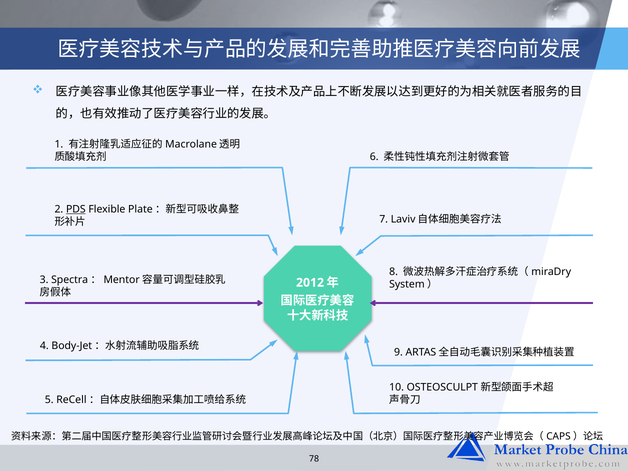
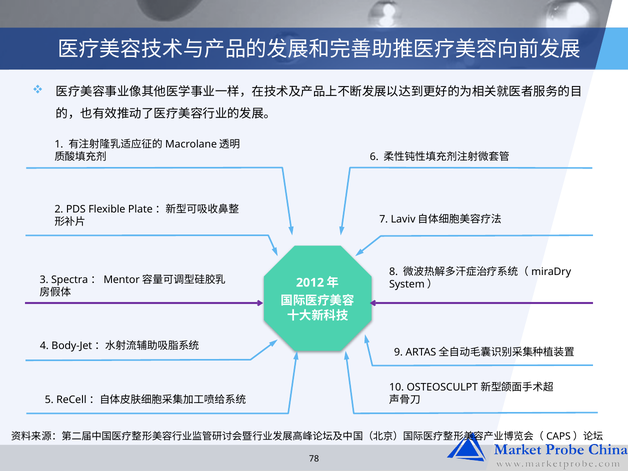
PDS underline: present -> none (76, 209)
